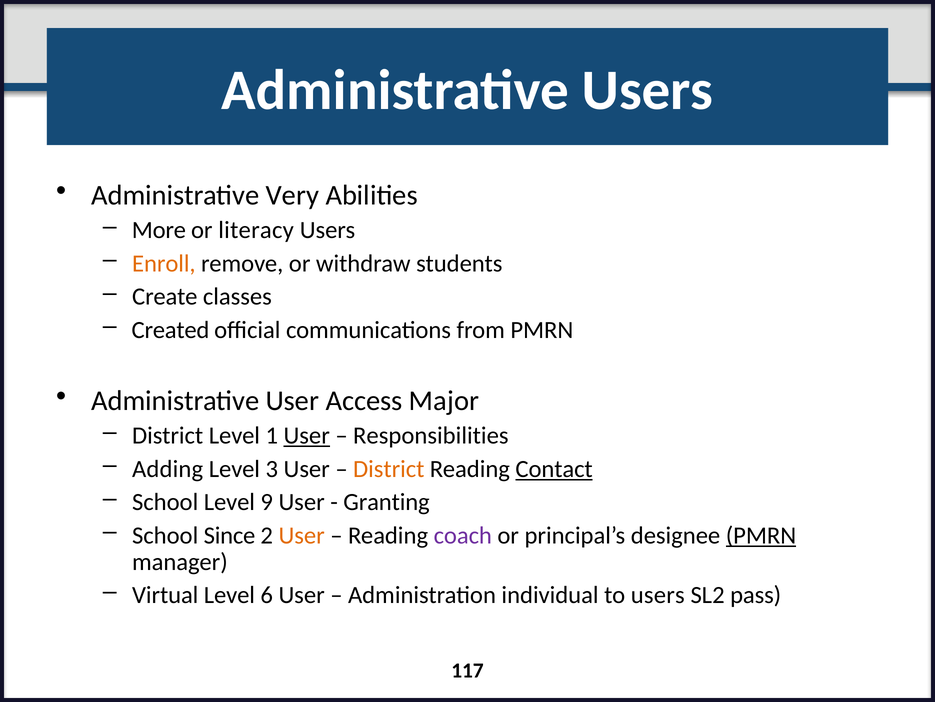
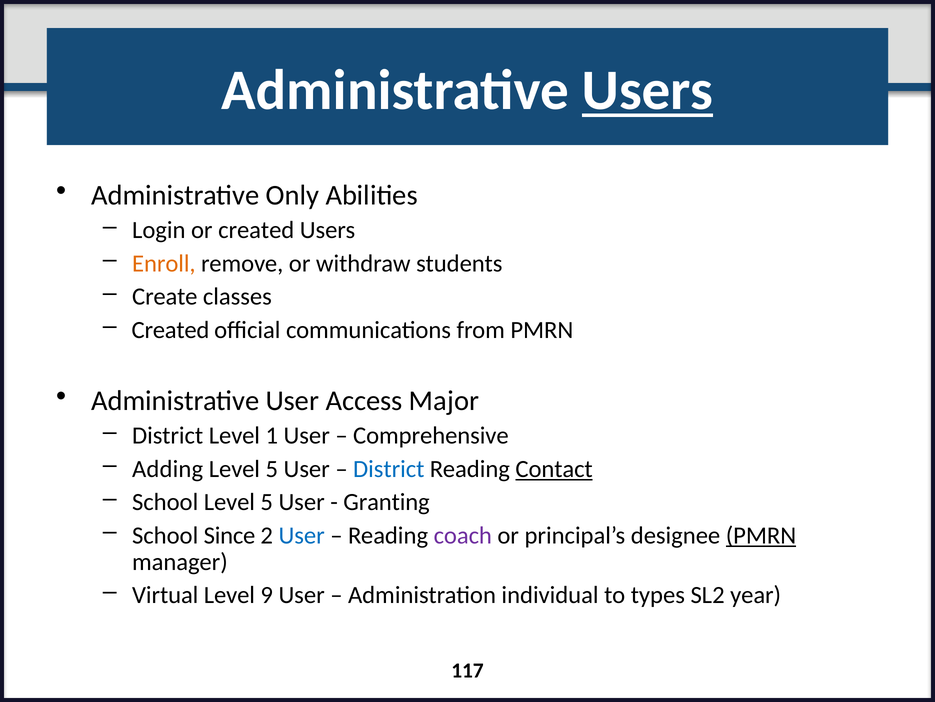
Users underline: none -> present (648, 91)
Very: Very -> Only (292, 195)
More: More -> Login (159, 230)
or literacy: literacy -> created (256, 230)
User underline: present -> none (307, 435)
Responsibilities: Responsibilities -> Comprehensive (431, 435)
3: 3 -> 5 (272, 468)
District colour: orange -> blue (389, 468)
School Level 9: 9 -> 5 (267, 502)
User colour: orange -> blue (302, 535)
6: 6 -> 9 (267, 595)
to users: users -> types (658, 595)
pass: pass -> year (756, 595)
